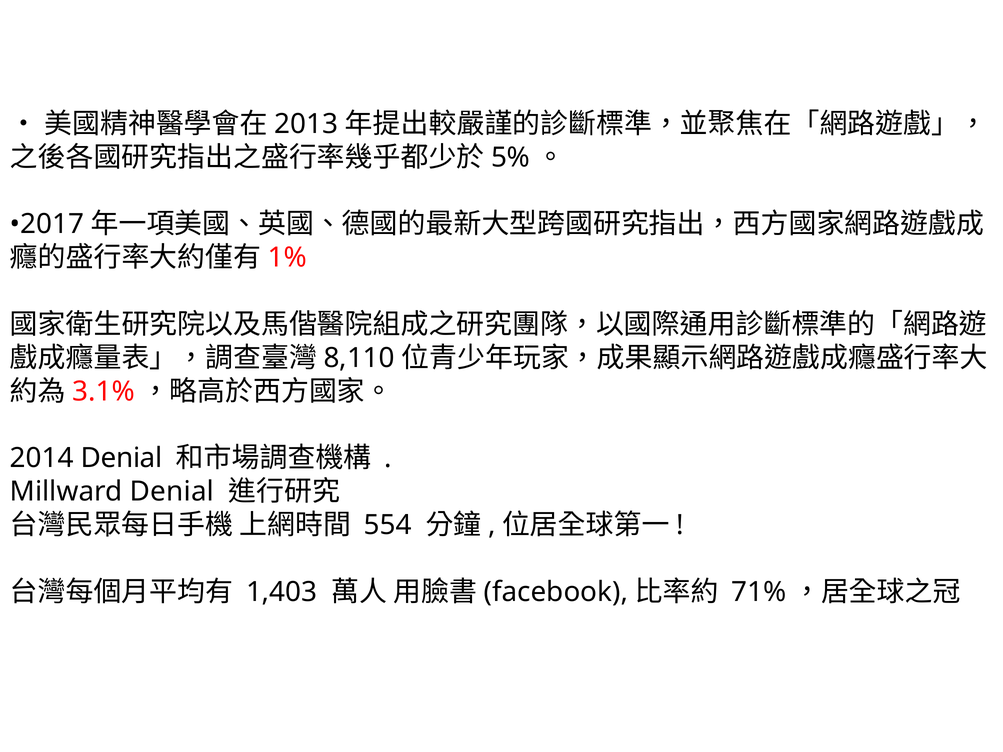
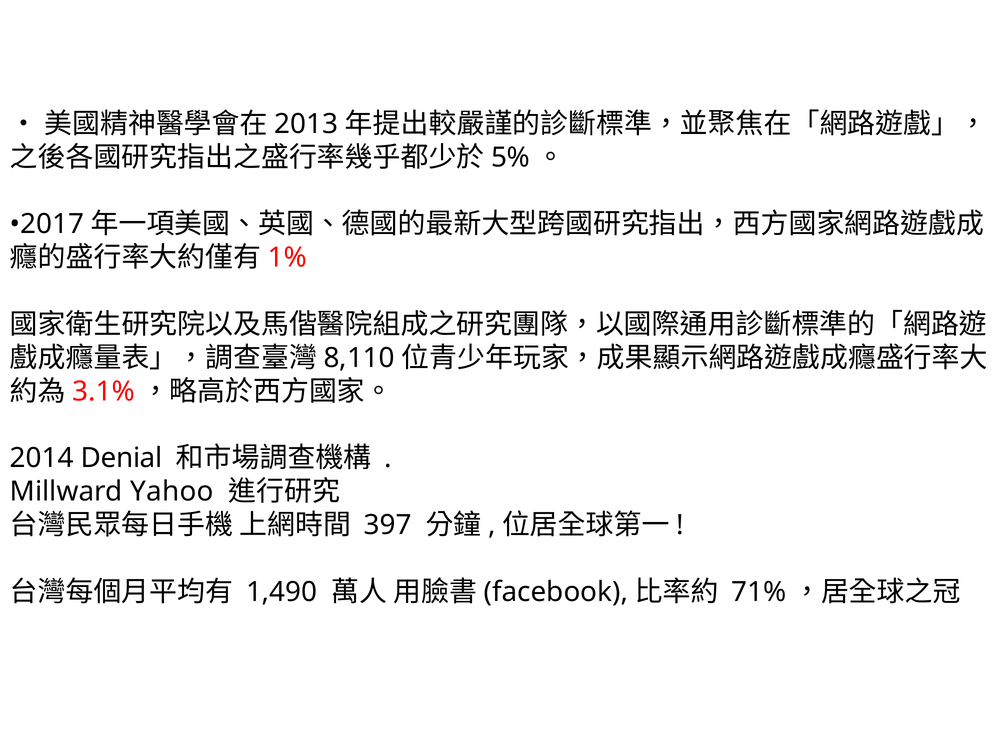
Millward Denial: Denial -> Yahoo (172, 492)
554: 554 -> 397 (388, 525)
1,403: 1,403 -> 1,490 (282, 592)
